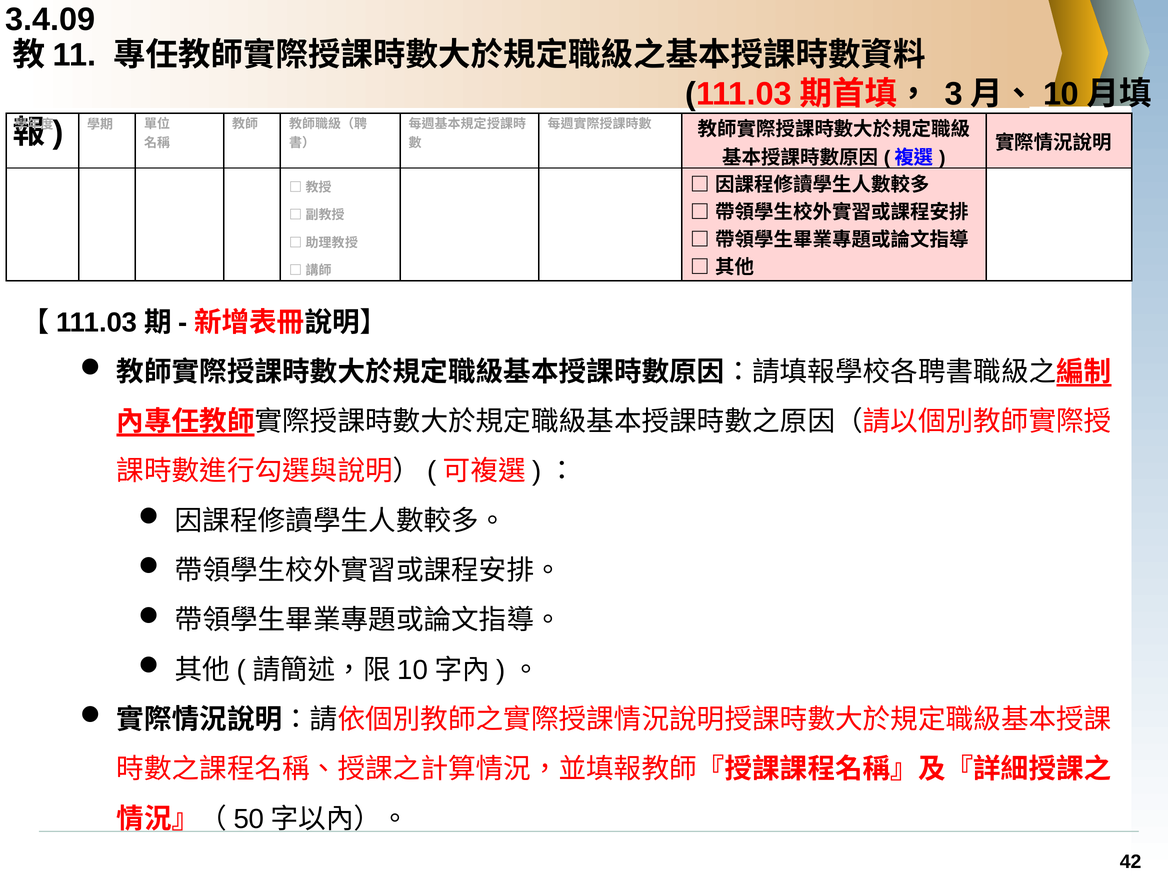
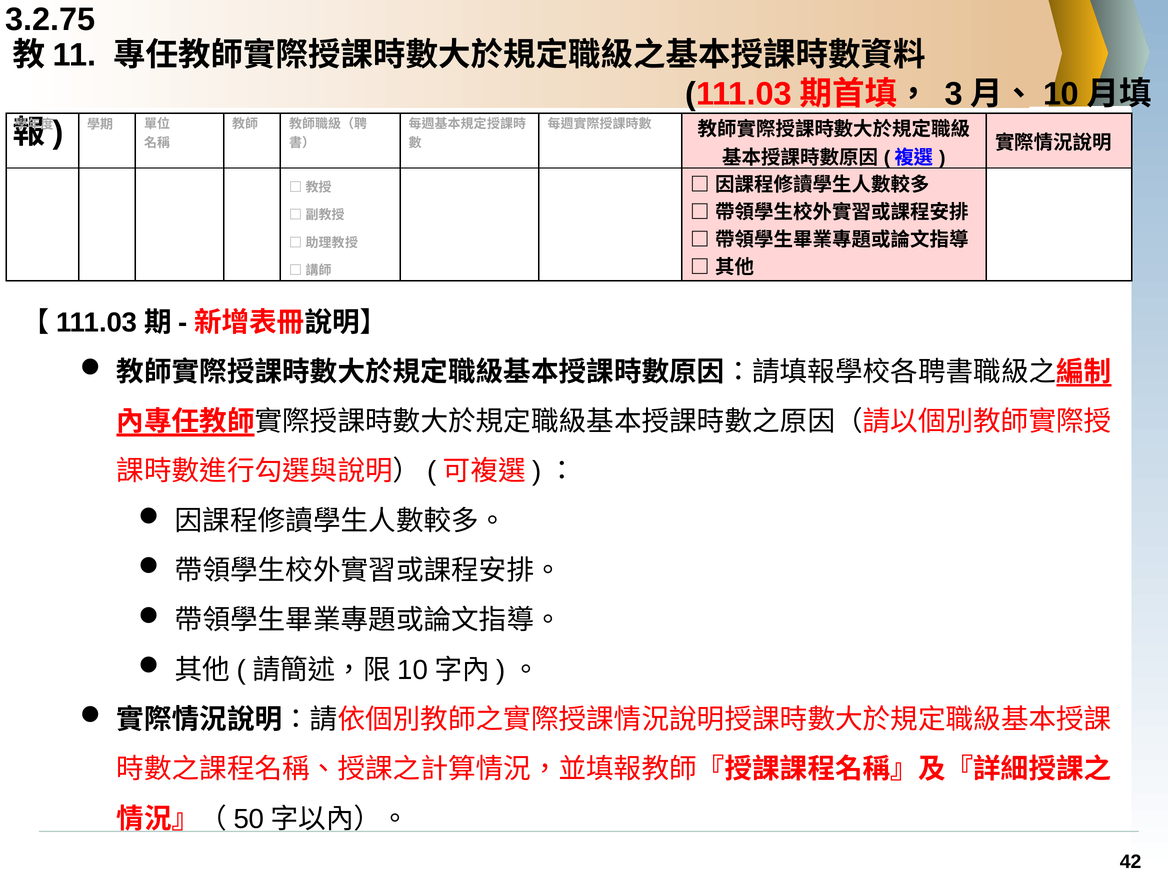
3.4.09: 3.4.09 -> 3.2.75 (50, 20)
